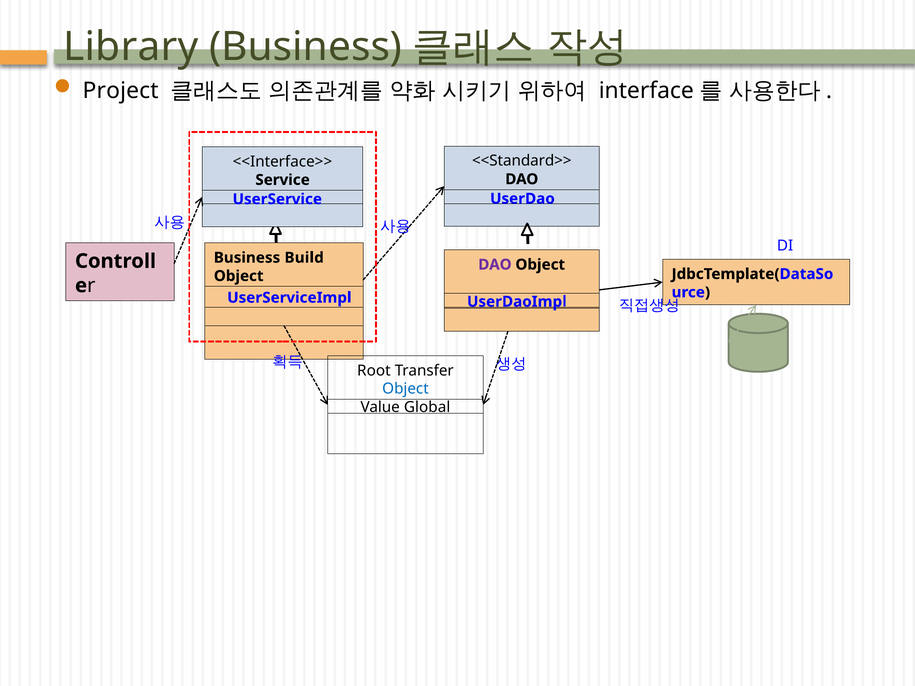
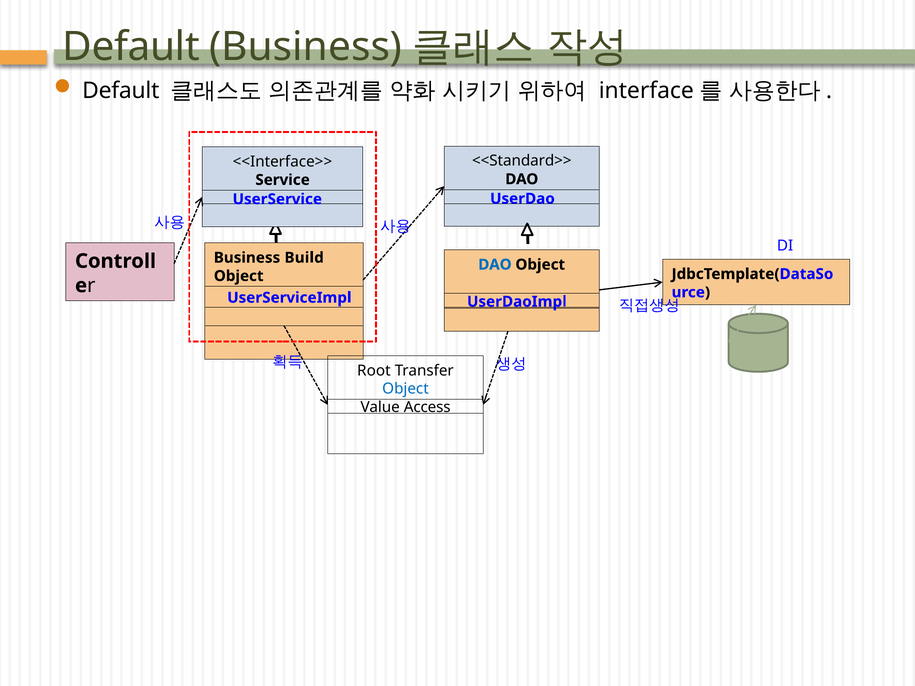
Library: Library -> Default (131, 47)
Project: Project -> Default (121, 91)
DAO colour: purple -> blue (495, 265)
Global: Global -> Access (427, 407)
